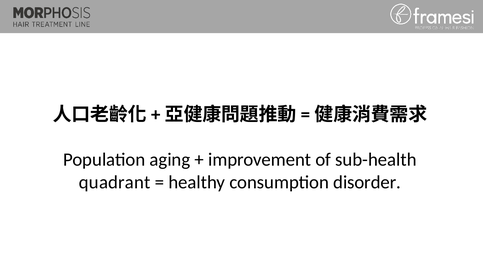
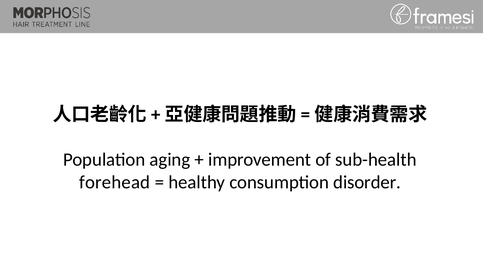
quadrant: quadrant -> forehead (115, 182)
